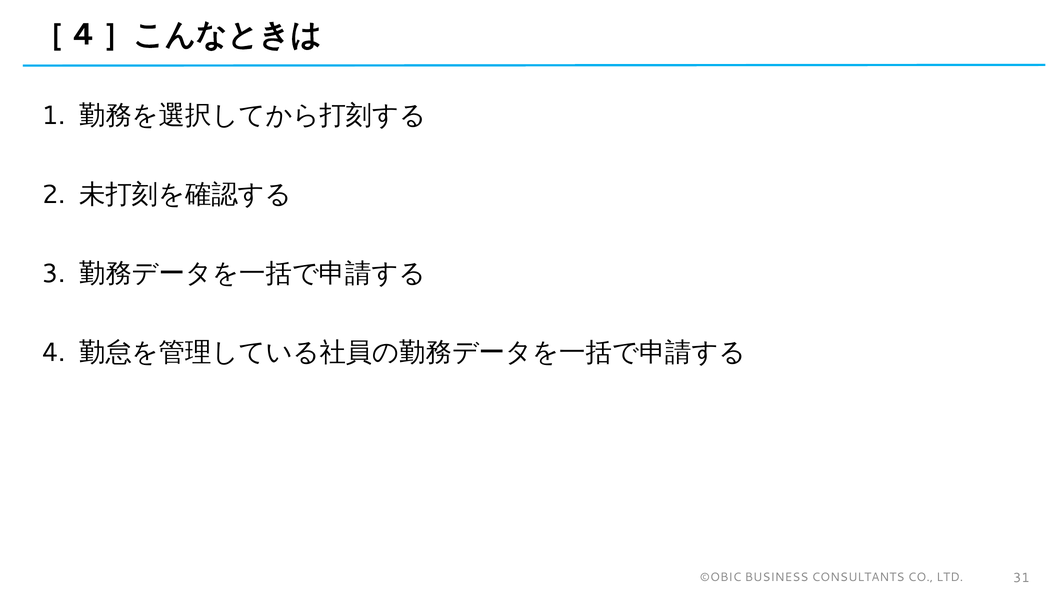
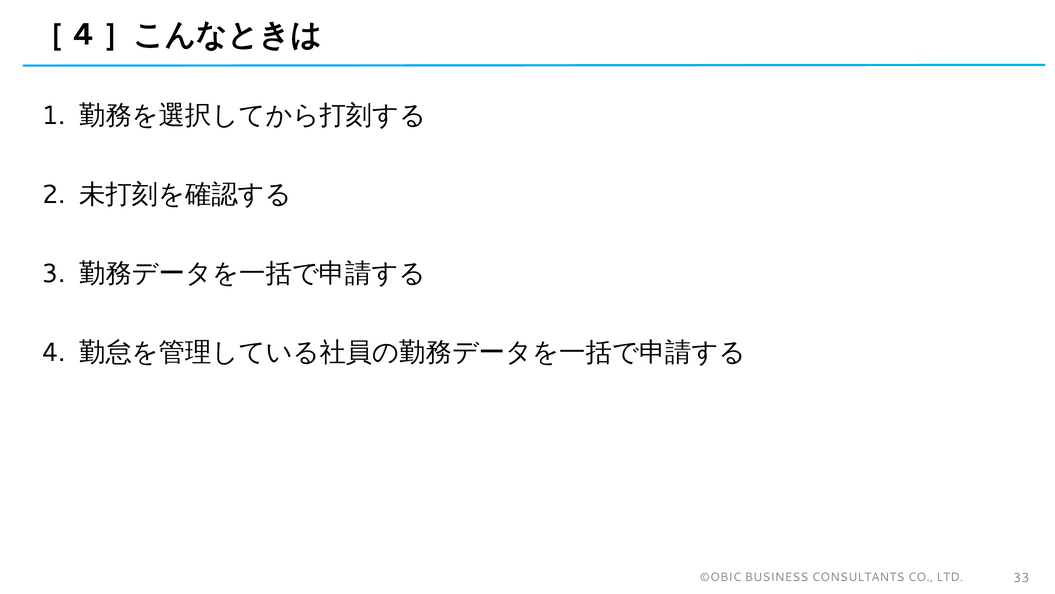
31: 31 -> 33 (1021, 577)
